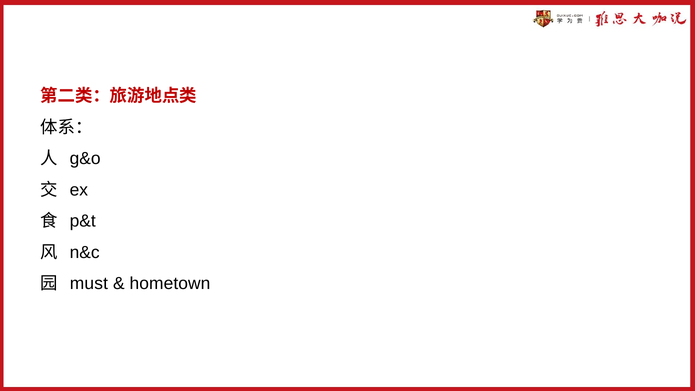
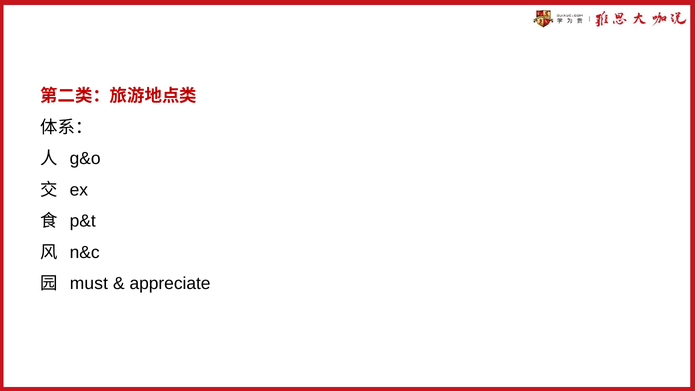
hometown: hometown -> appreciate (170, 284)
